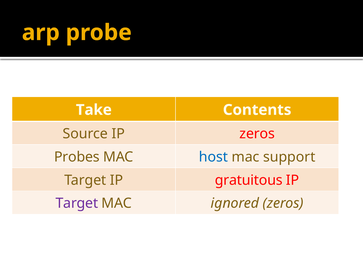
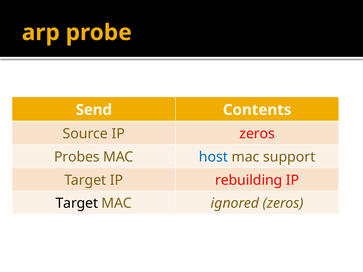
Take: Take -> Send (94, 110)
gratuitous: gratuitous -> rebuilding (249, 180)
Target colour: purple -> black (77, 203)
